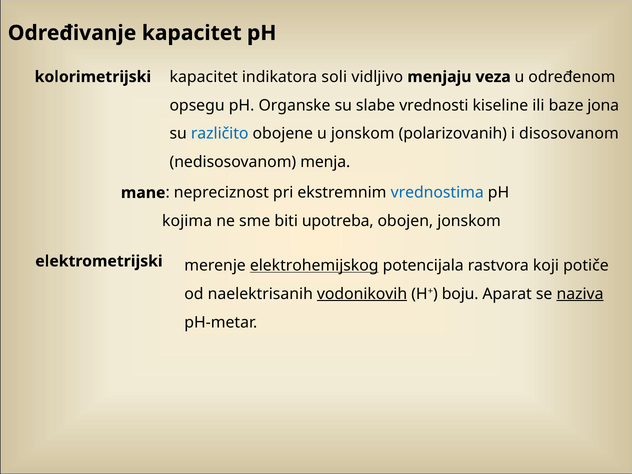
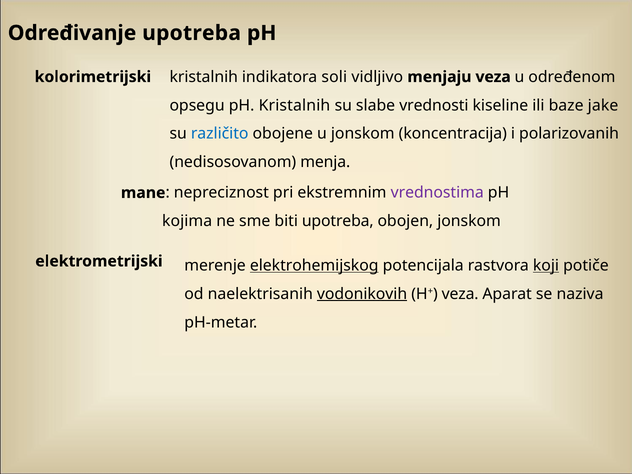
Određivanje kapacitet: kapacitet -> upotreba (192, 33)
kapacitet: kapacitet -> kristalnih (204, 77)
pH Organske: Organske -> Kristalnih (294, 105)
jona: jona -> jake (603, 105)
polarizovanih: polarizovanih -> koncentracija (453, 134)
disosovanom: disosovanom -> polarizovanih (569, 134)
vrednostima colour: blue -> purple (437, 193)
koji underline: none -> present (546, 265)
H+ boju: boju -> veza (460, 294)
naziva underline: present -> none (580, 294)
